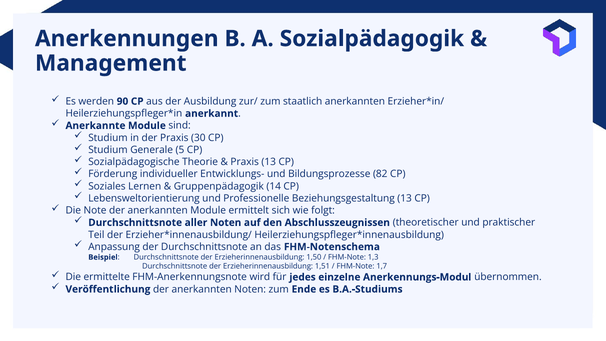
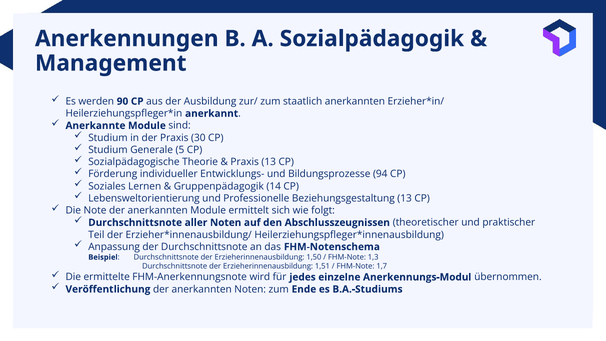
82: 82 -> 94 (380, 174)
